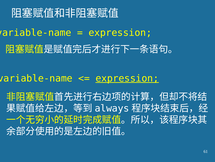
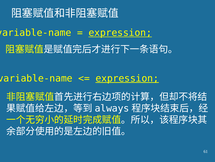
expression underline: none -> present (120, 33)
